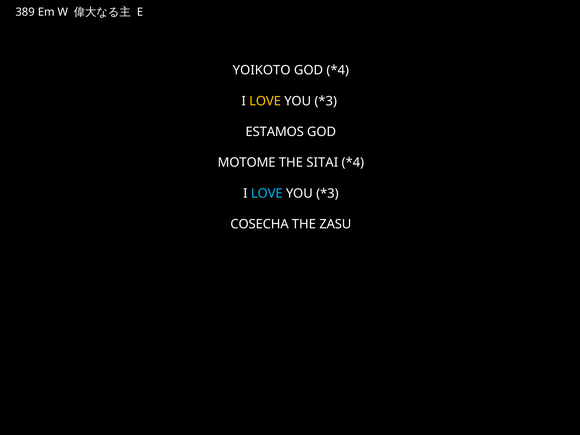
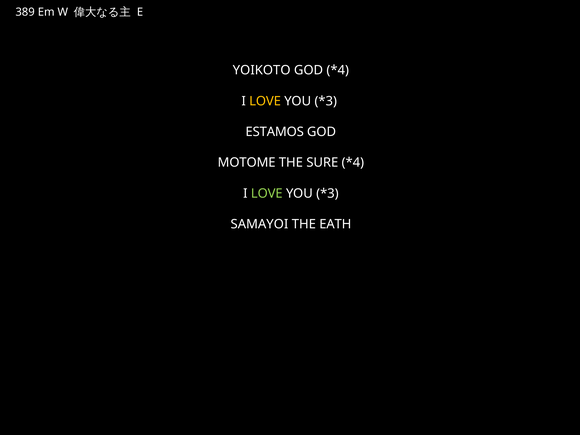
SITAI: SITAI -> SURE (322, 163)
LOVE colour: light blue -> light green (267, 193)
COSECHA: COSECHA -> SAMAYOI (259, 224)
ZASU: ZASU -> EATH (335, 224)
